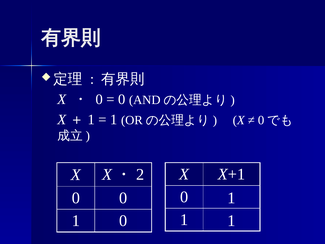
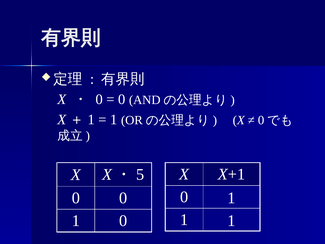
2: 2 -> 5 (140, 174)
